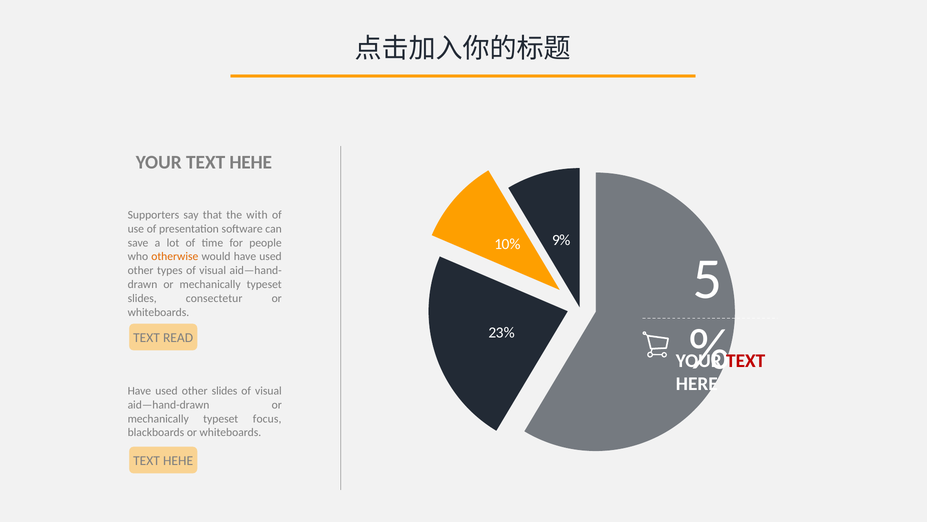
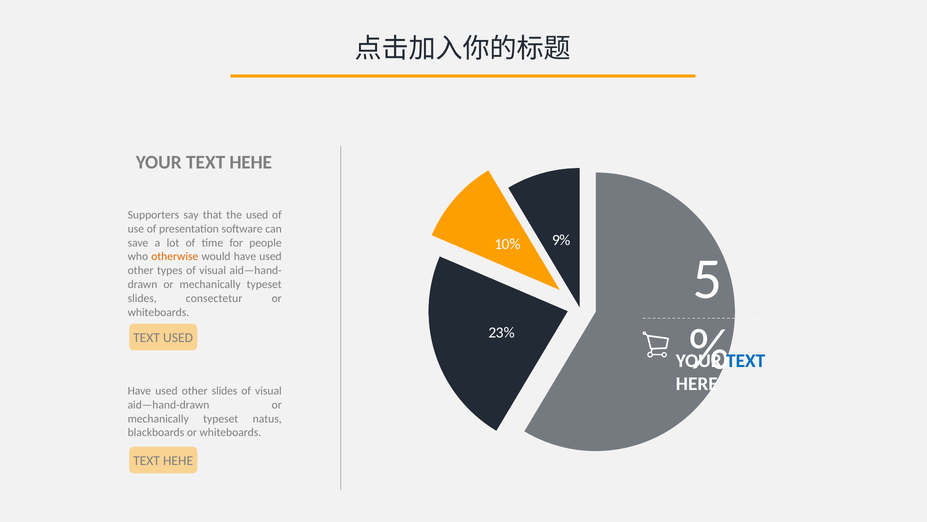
the with: with -> used (257, 215)
TEXT READ: READ -> USED (178, 338)
TEXT colour: red -> blue (746, 361)
focus: focus -> natus (267, 418)
